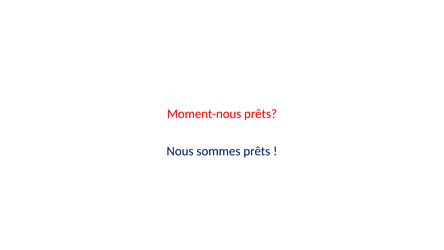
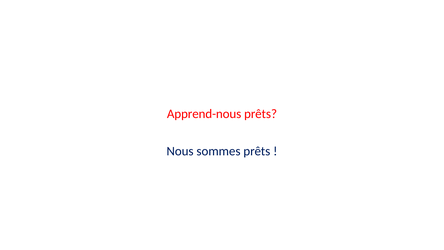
Moment-nous: Moment-nous -> Apprend-nous (204, 114)
